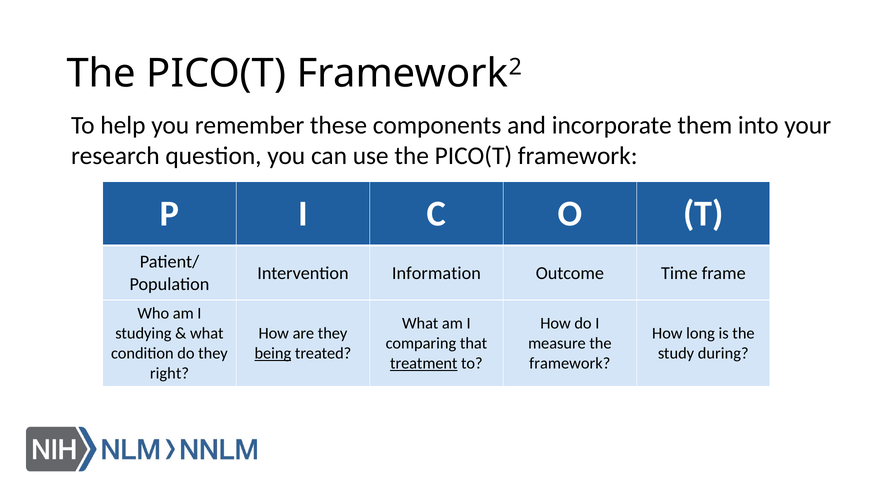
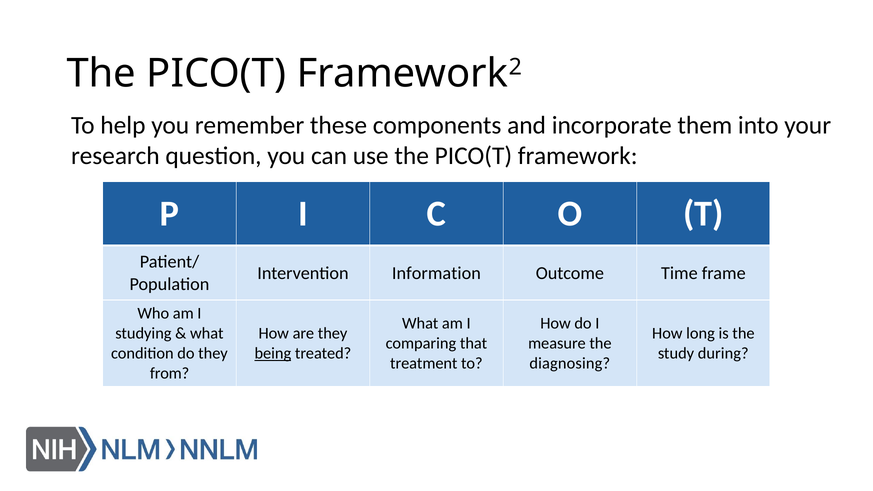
treatment underline: present -> none (424, 364)
framework: framework -> diagnosing (570, 364)
right: right -> from (170, 374)
